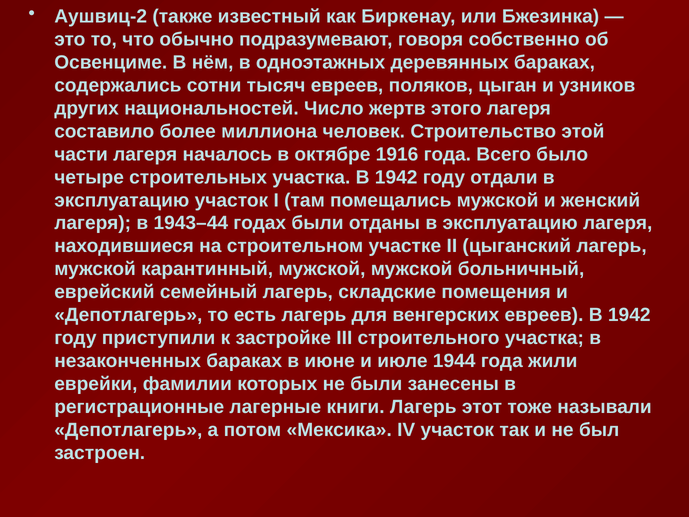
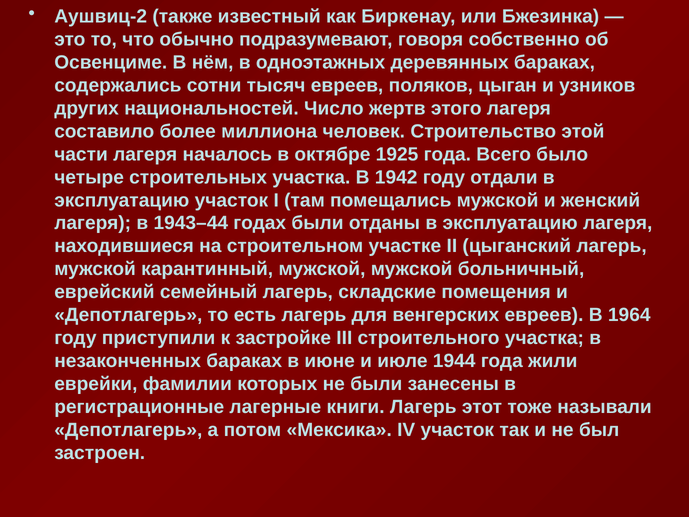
1916: 1916 -> 1925 (397, 154)
евреев В 1942: 1942 -> 1964 (629, 315)
